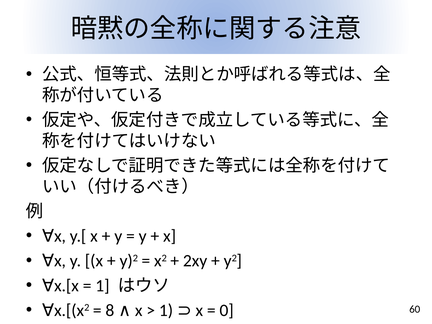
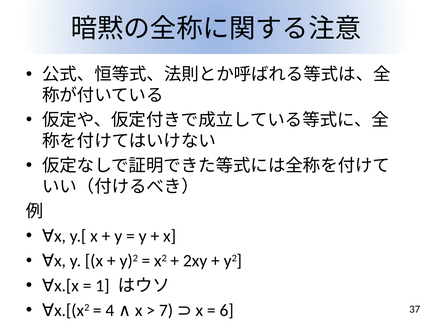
8: 8 -> 4 (110, 310)
1: 1 -> 7 (166, 310)
0: 0 -> 6 (227, 310)
60: 60 -> 37 (415, 309)
